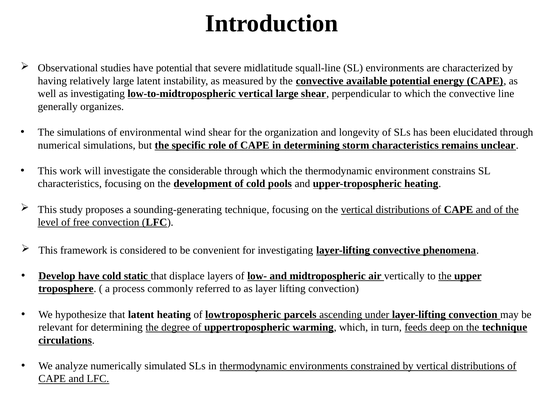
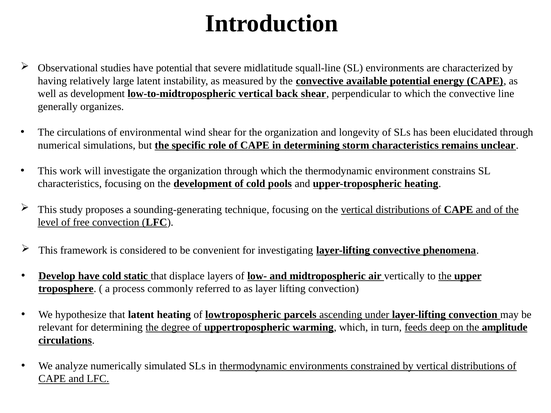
as investigating: investigating -> development (98, 94)
vertical large: large -> back (287, 94)
The simulations: simulations -> circulations (81, 132)
investigate the considerable: considerable -> organization (195, 171)
the technique: technique -> amplitude (505, 328)
